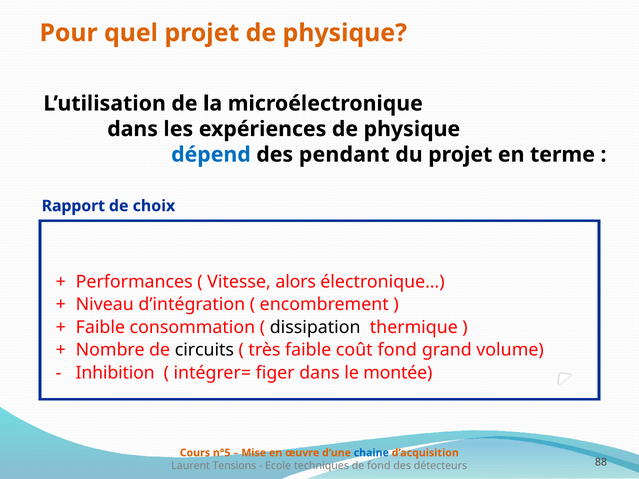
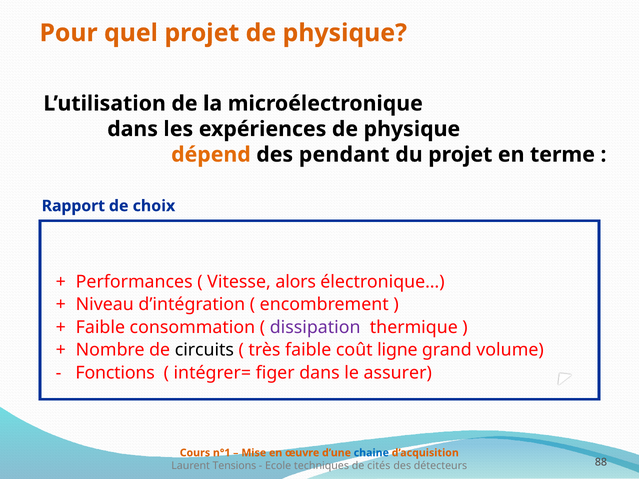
dépend colour: blue -> orange (211, 155)
dissipation colour: black -> purple (315, 328)
coût fond: fond -> ligne (397, 350)
Inhibition: Inhibition -> Fonctions (115, 373)
montée: montée -> assurer (398, 373)
n°5: n°5 -> n°1 (222, 453)
de fond: fond -> cités (379, 466)
